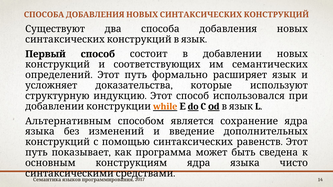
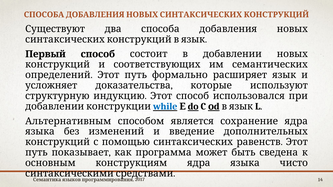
while colour: orange -> blue (165, 107)
